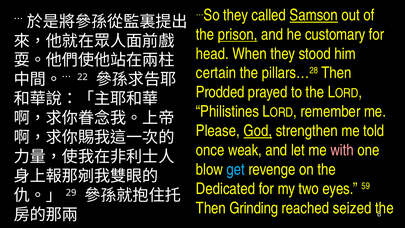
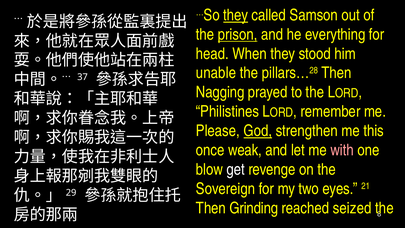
they underline: none -> present (236, 15)
Samson underline: present -> none (314, 15)
customary: customary -> everything (335, 34)
certain: certain -> unable (216, 73)
22: 22 -> 37 (83, 77)
Prodded: Prodded -> Nagging (220, 92)
told: told -> this (374, 131)
get colour: light blue -> white (236, 169)
Dedicated: Dedicated -> Sovereign (226, 189)
59: 59 -> 21 (366, 186)
